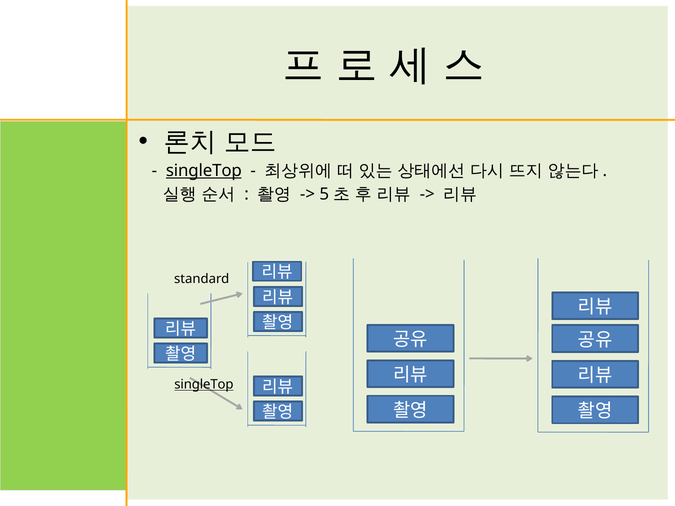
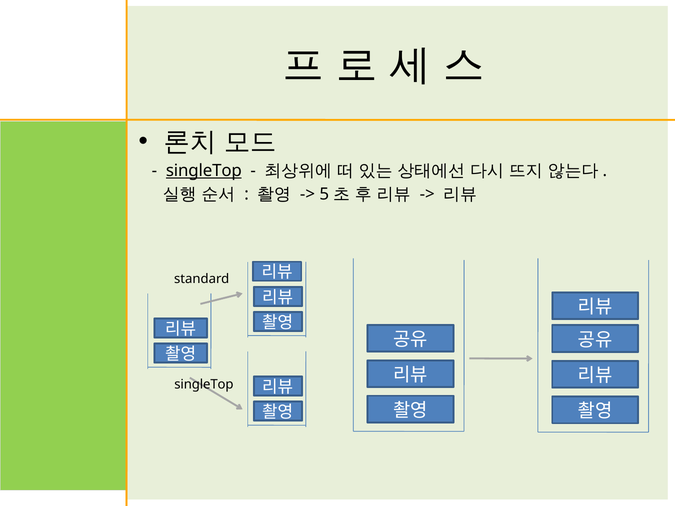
singleTop underline: present -> none (204, 385)
